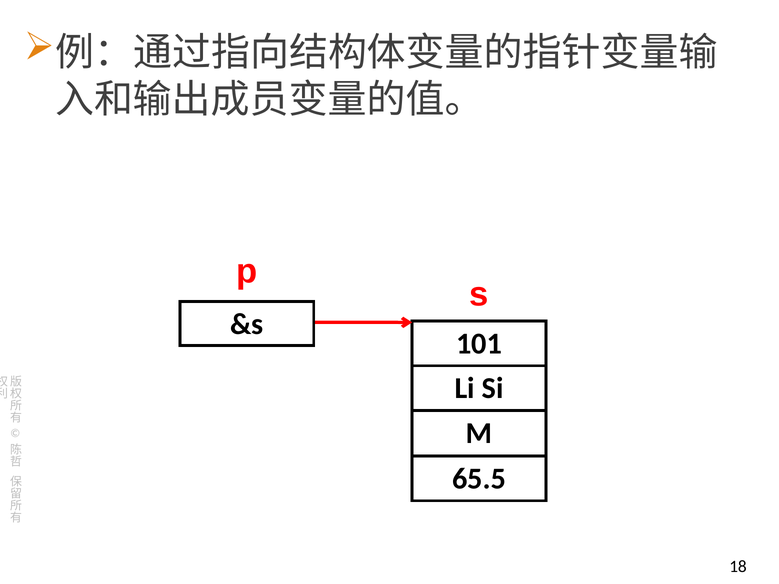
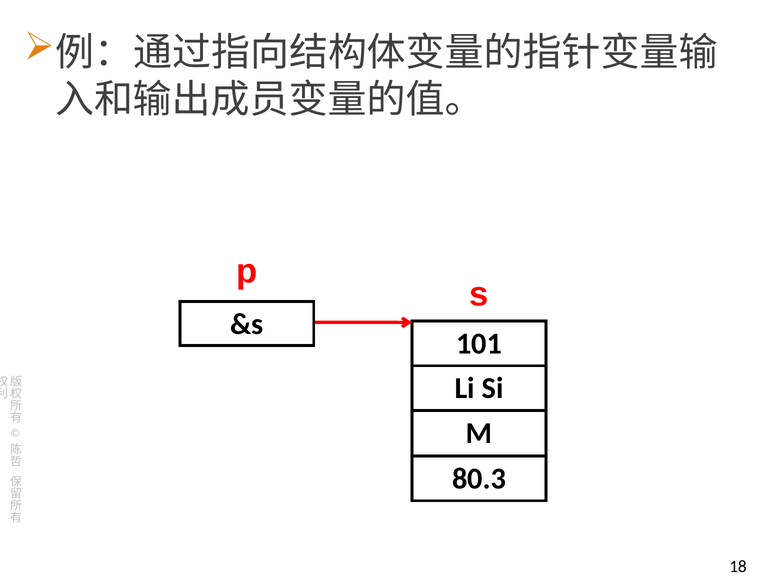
65.5: 65.5 -> 80.3 (479, 479)
